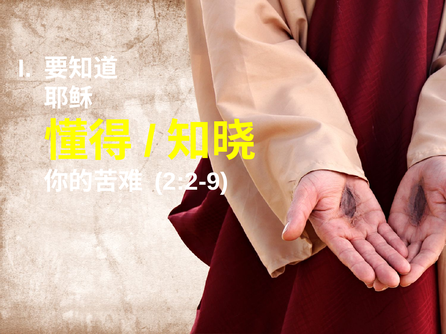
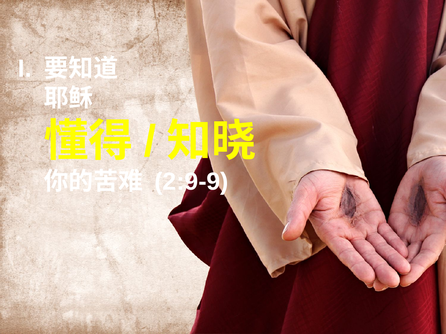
2:2-9: 2:2-9 -> 2:9-9 (191, 182)
